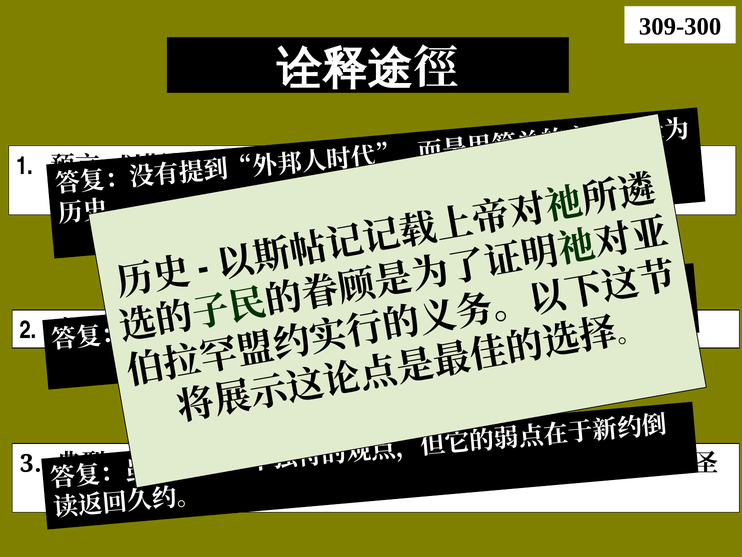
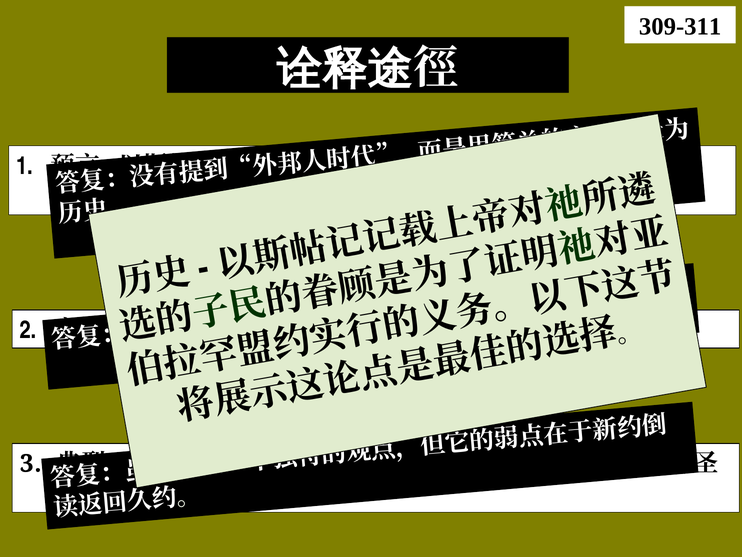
309-300: 309-300 -> 309-311 (680, 26)
